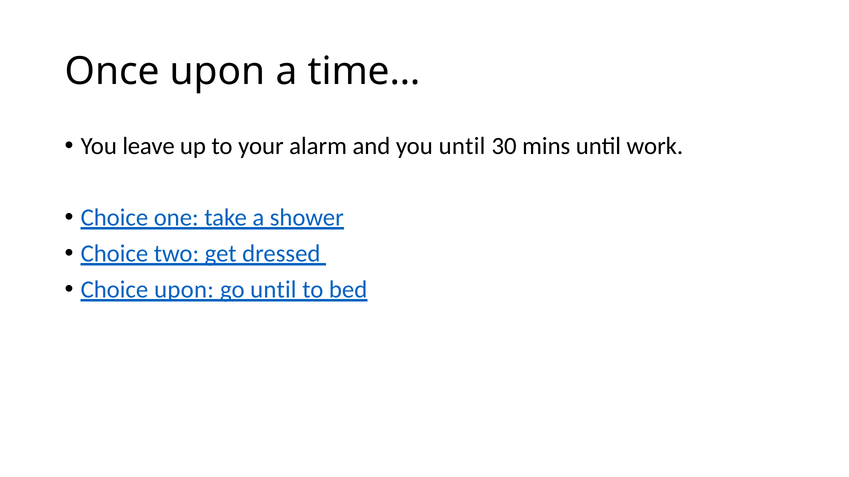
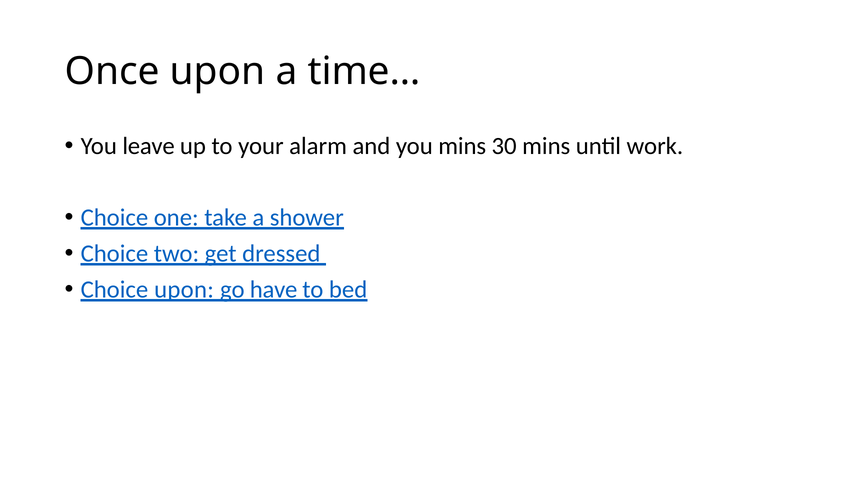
you until: until -> mins (462, 146)
go until: until -> have (274, 290)
